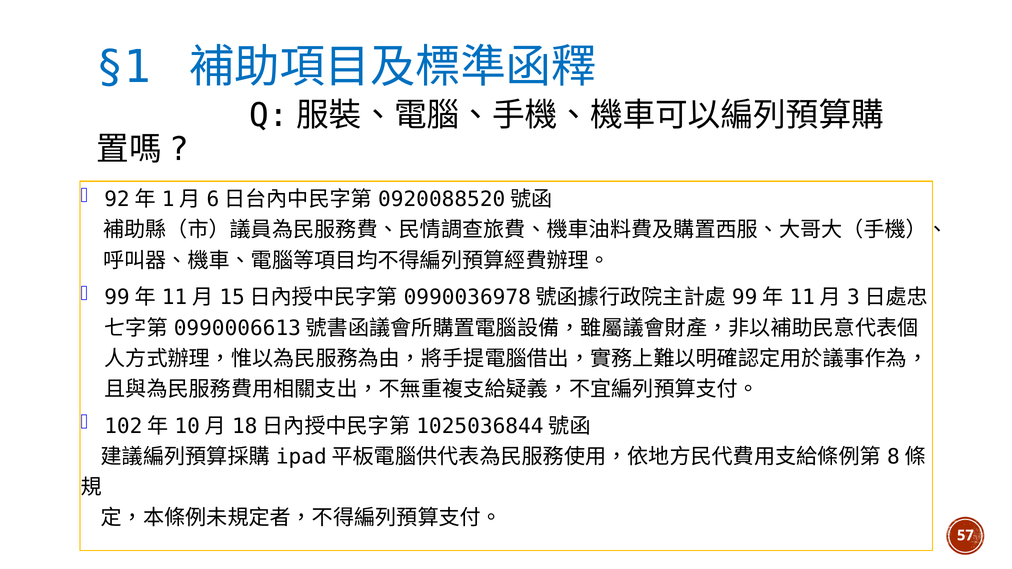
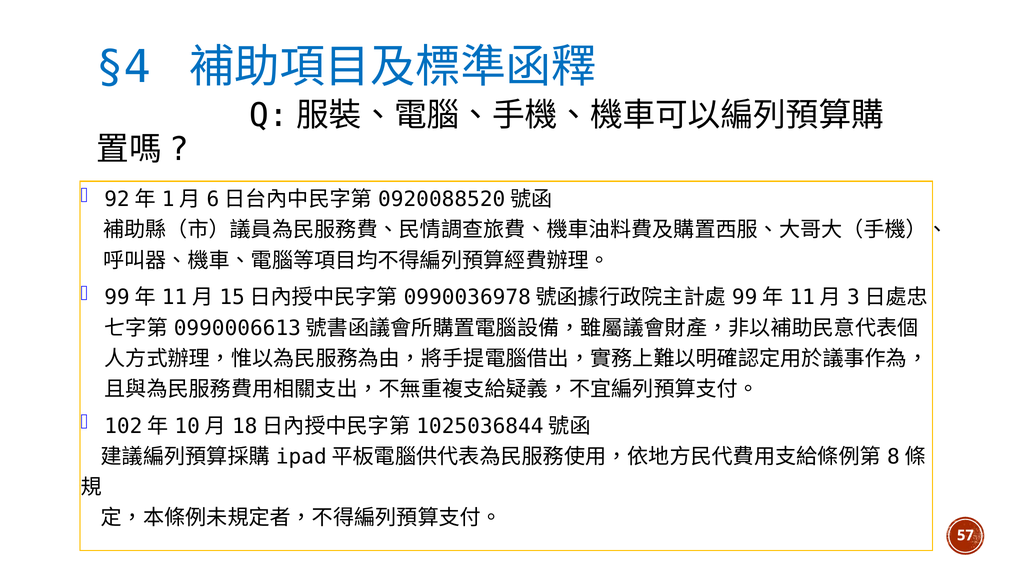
§1: §1 -> §4 (124, 67)
